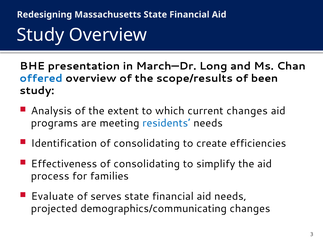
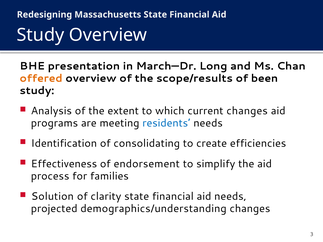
offered colour: blue -> orange (41, 78)
consolidating: consolidating -> endorsement (147, 164)
Evaluate: Evaluate -> Solution (52, 196)
serves: serves -> clarity (106, 196)
demographics/communicating: demographics/communicating -> demographics/understanding (154, 209)
